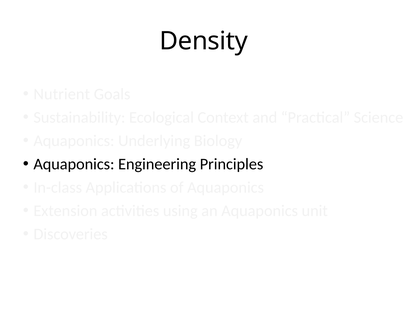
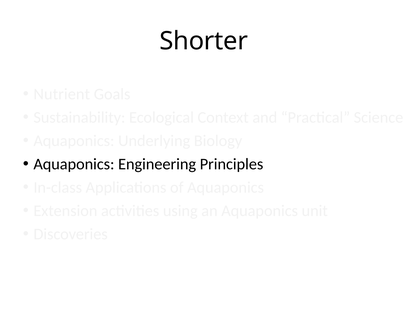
Density: Density -> Shorter (204, 41)
